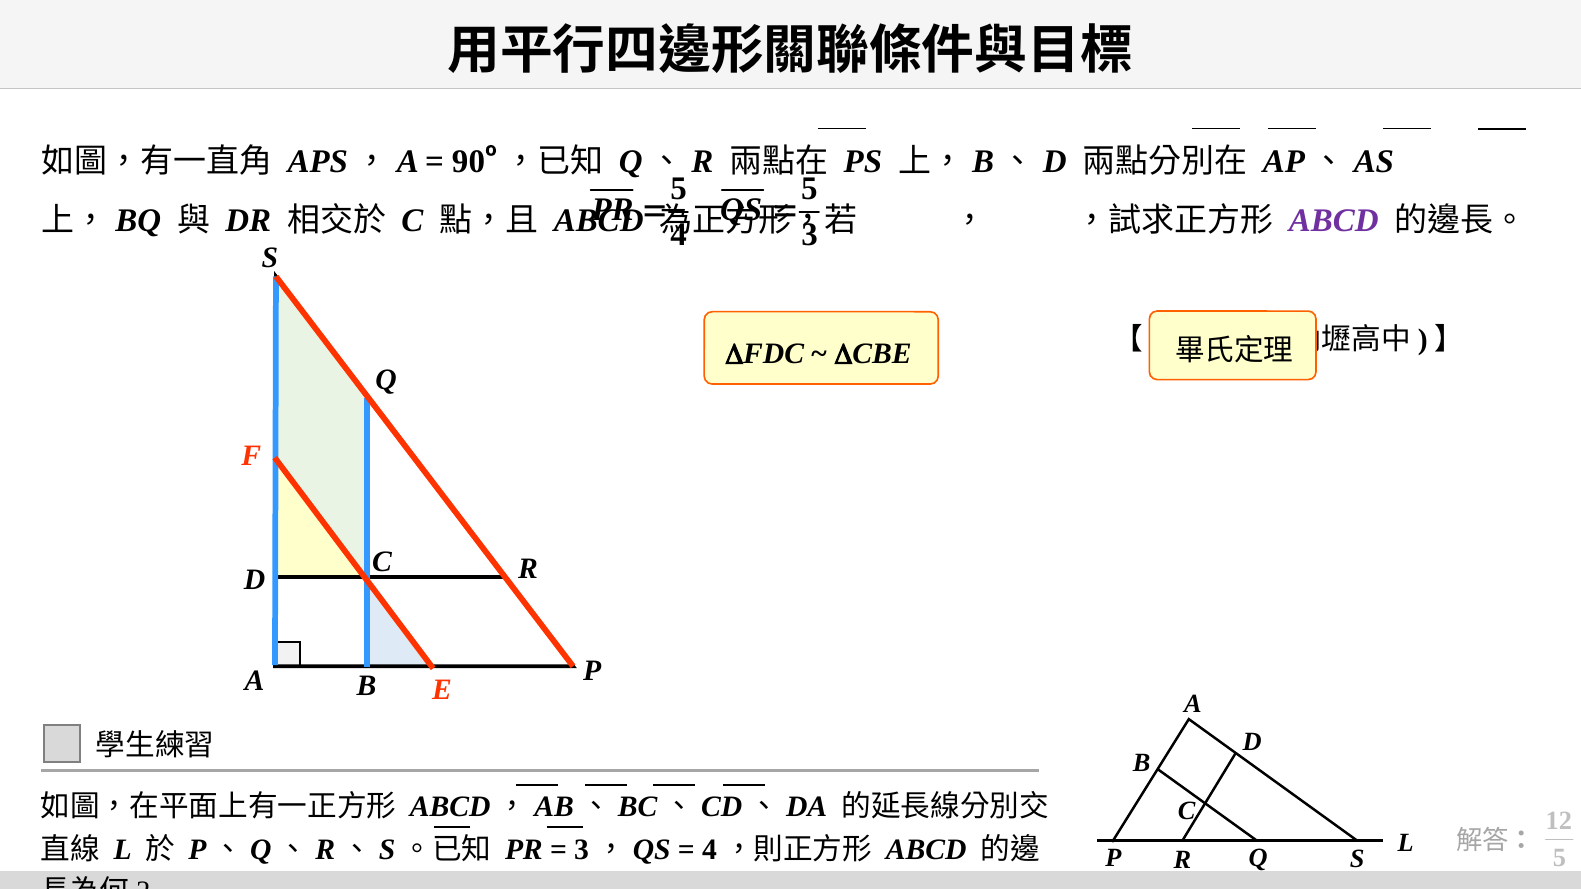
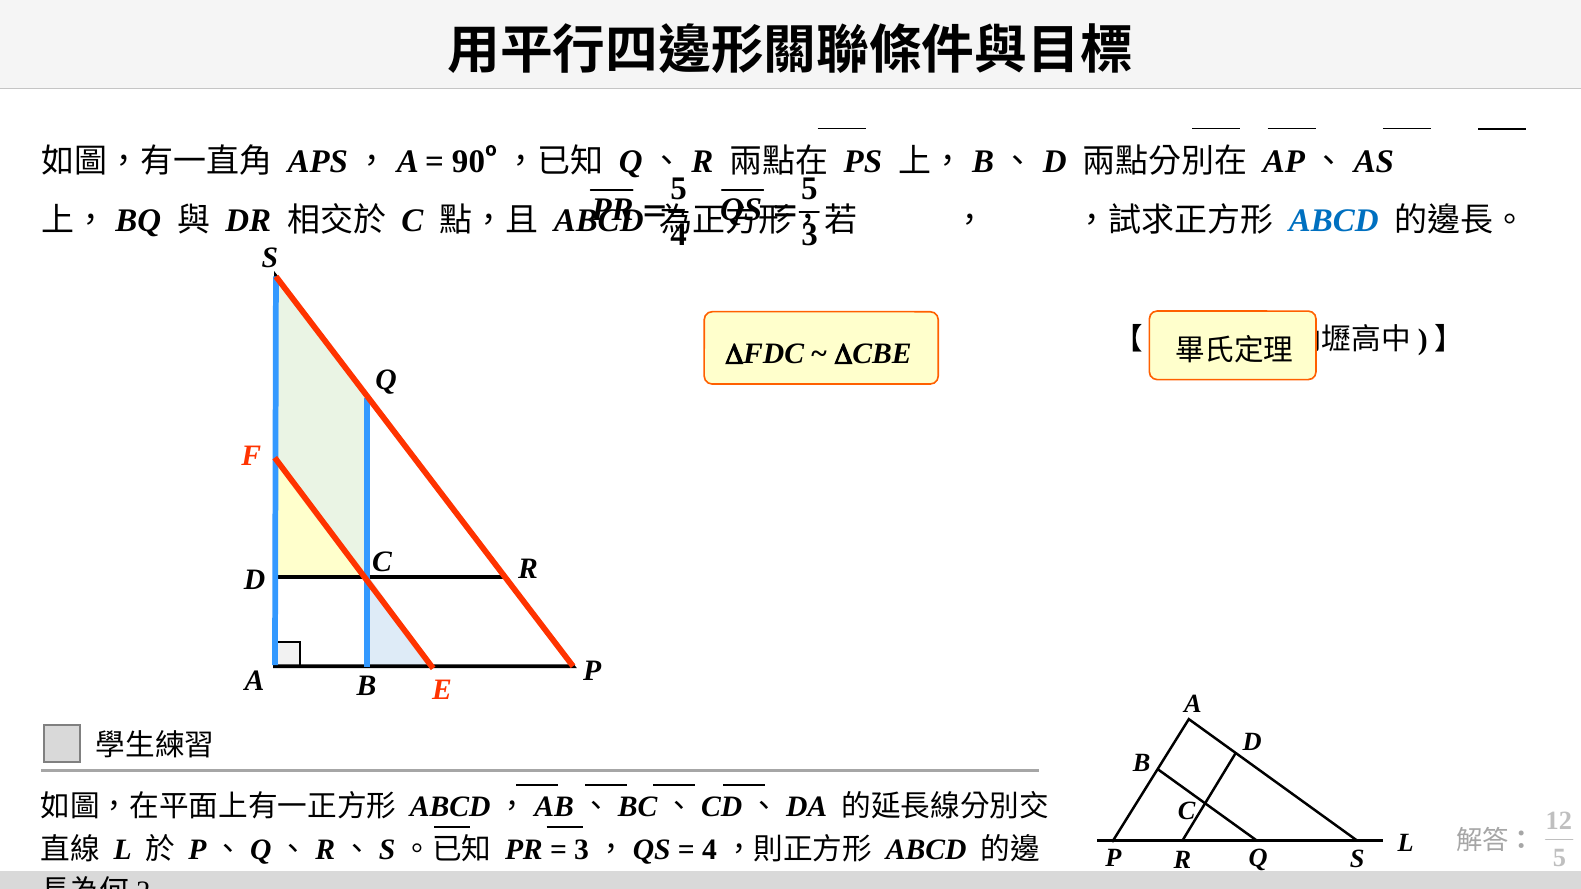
ABCD colour: purple -> blue (1334, 221)
